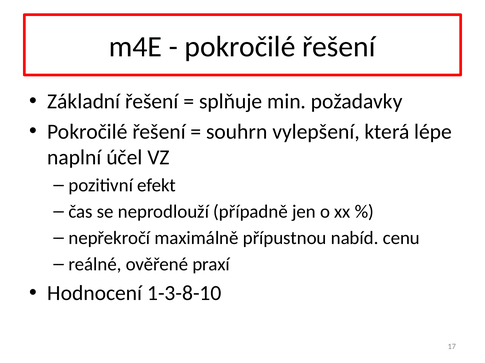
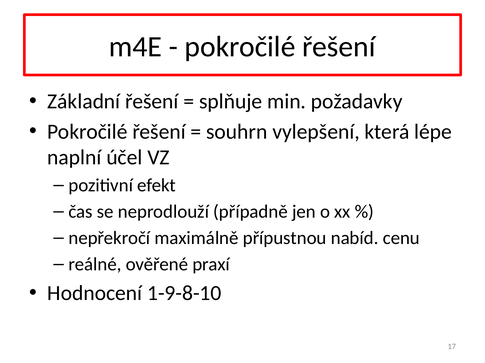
1-3-8-10: 1-3-8-10 -> 1-9-8-10 (184, 294)
